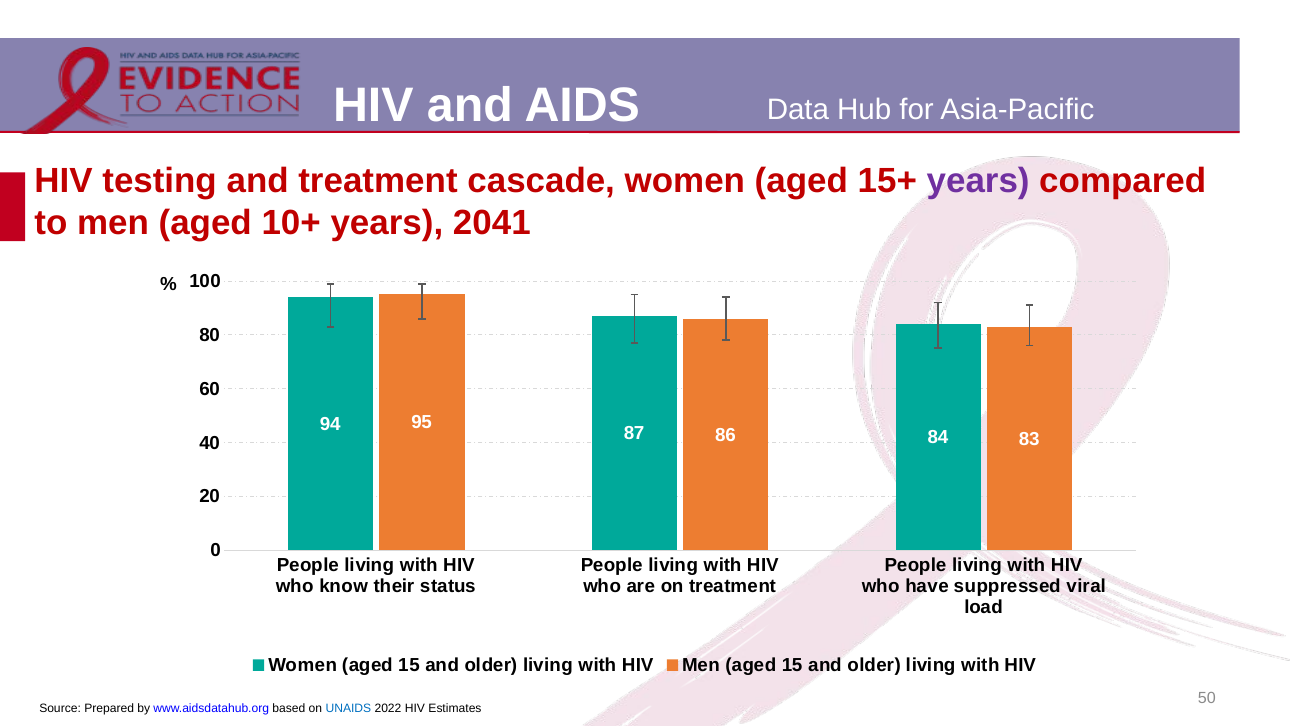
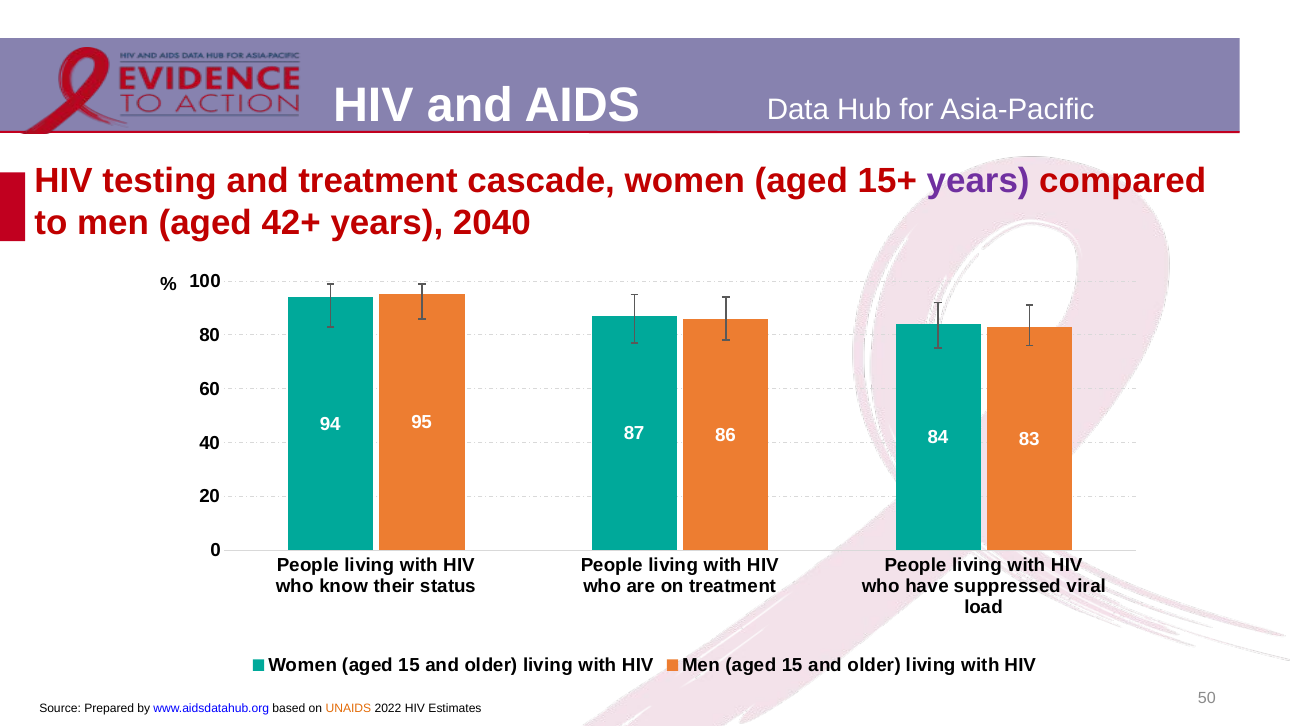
10+: 10+ -> 42+ (291, 223)
2041: 2041 -> 2040 (492, 223)
UNAIDS colour: blue -> orange (348, 708)
